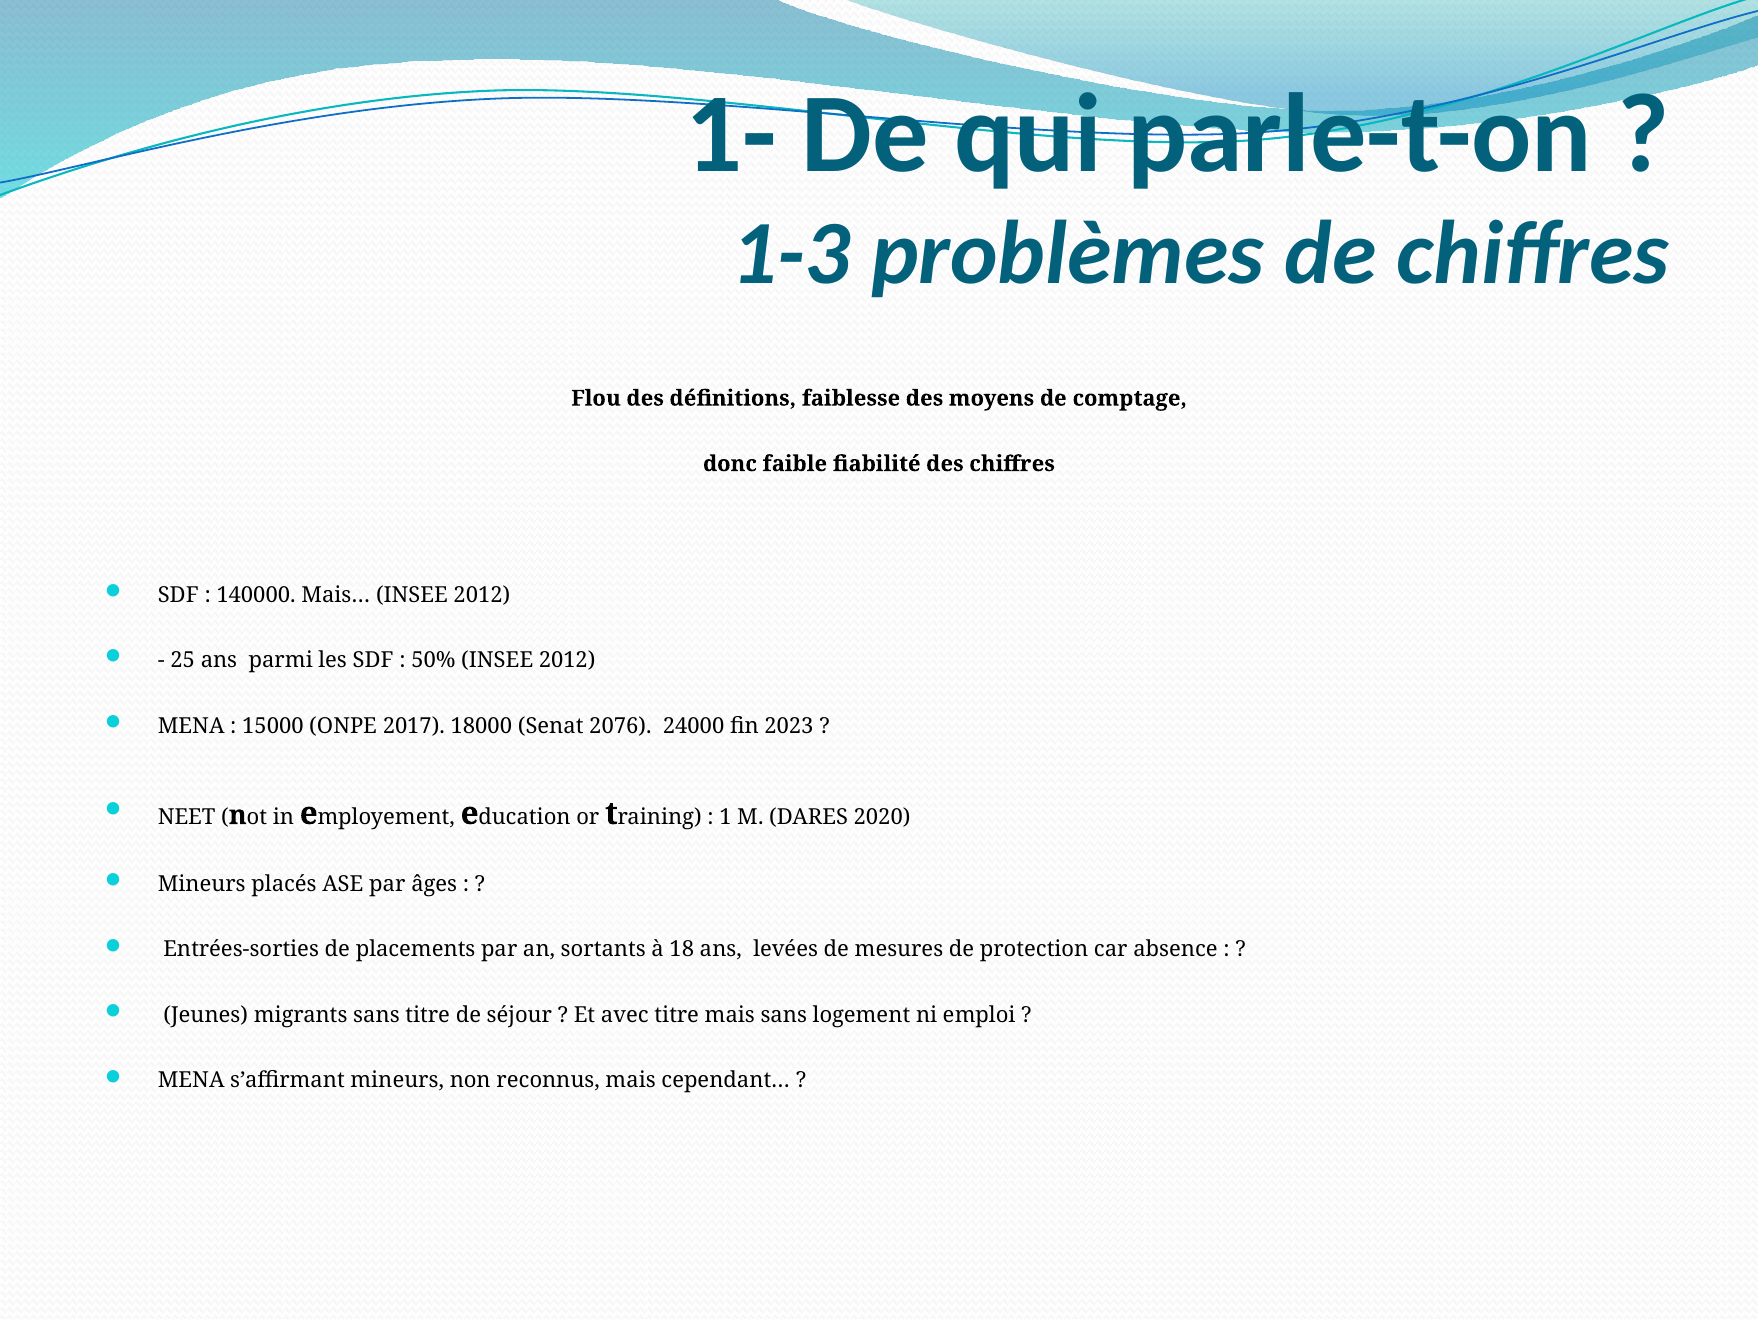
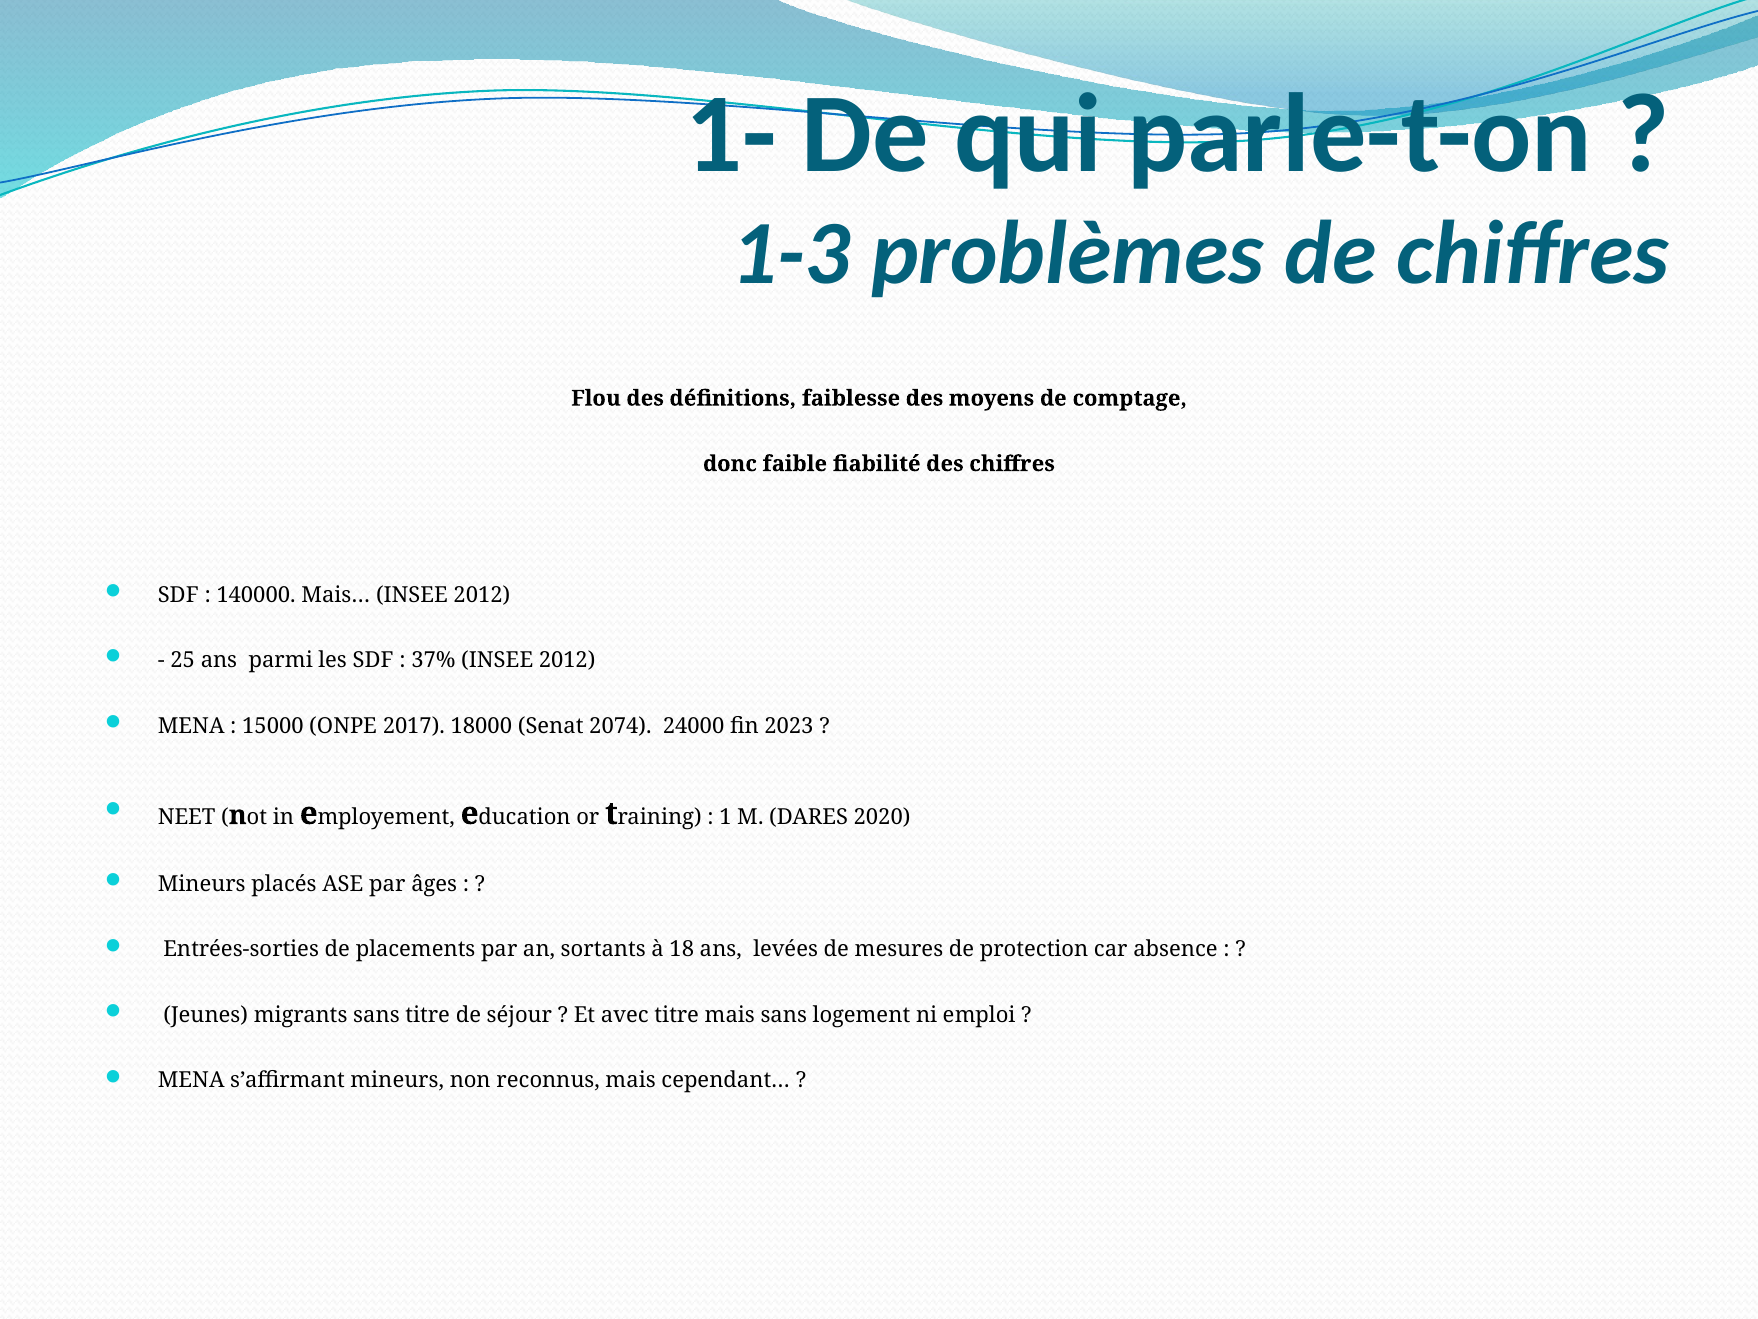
50%: 50% -> 37% (433, 660)
2076: 2076 -> 2074 (620, 726)
